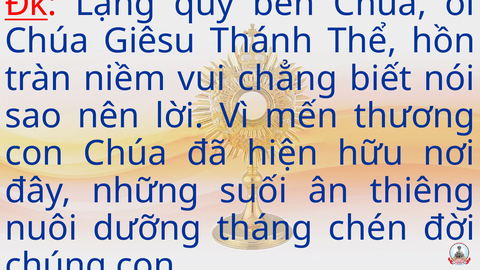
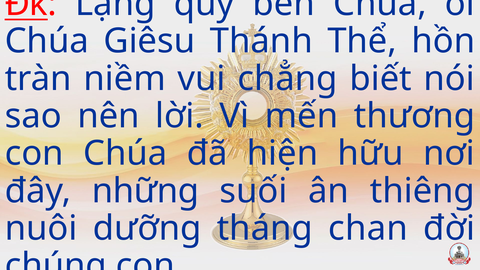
chén: chén -> chan (368, 228)
